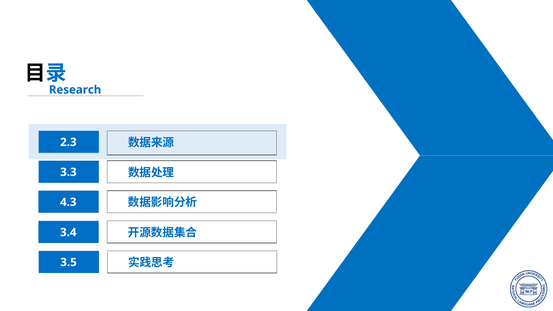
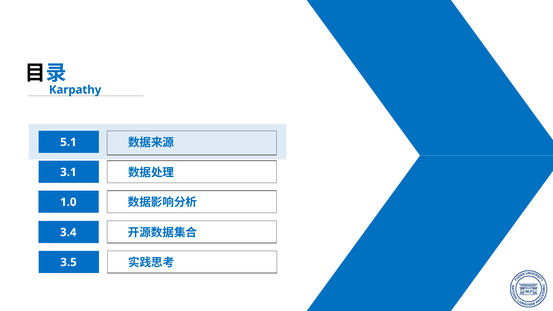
Research: Research -> Karpathy (75, 90)
2.3: 2.3 -> 5.1 (68, 142)
3.3: 3.3 -> 3.1 (68, 172)
4.3: 4.3 -> 1.0 (68, 202)
